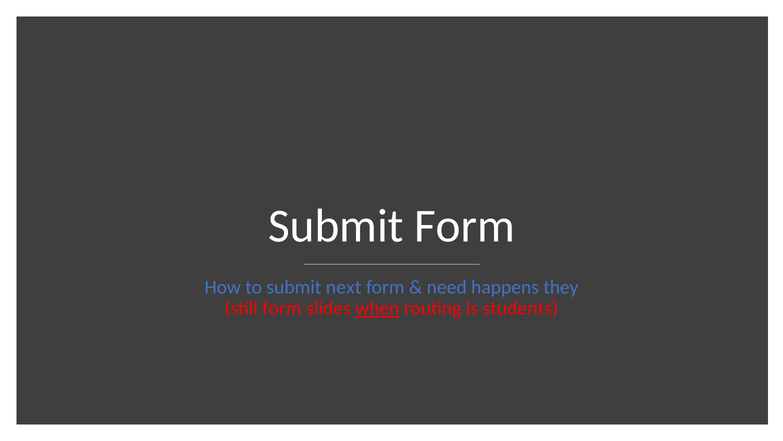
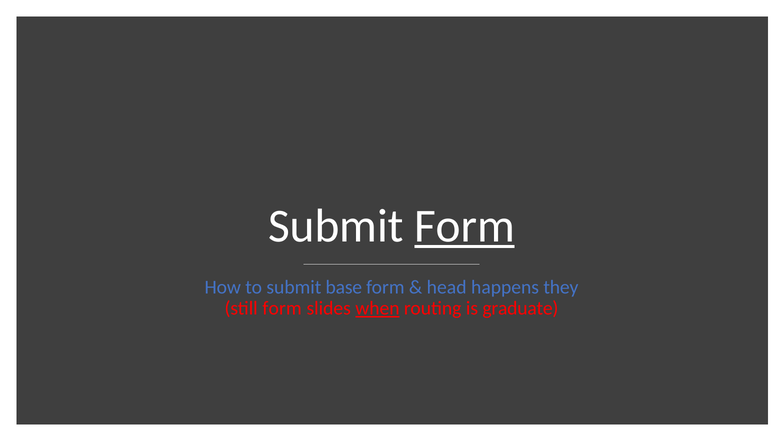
Form underline: none -> present (465, 226)
next: next -> base (344, 287)
need: need -> head (447, 287)
students: students -> graduate (520, 308)
